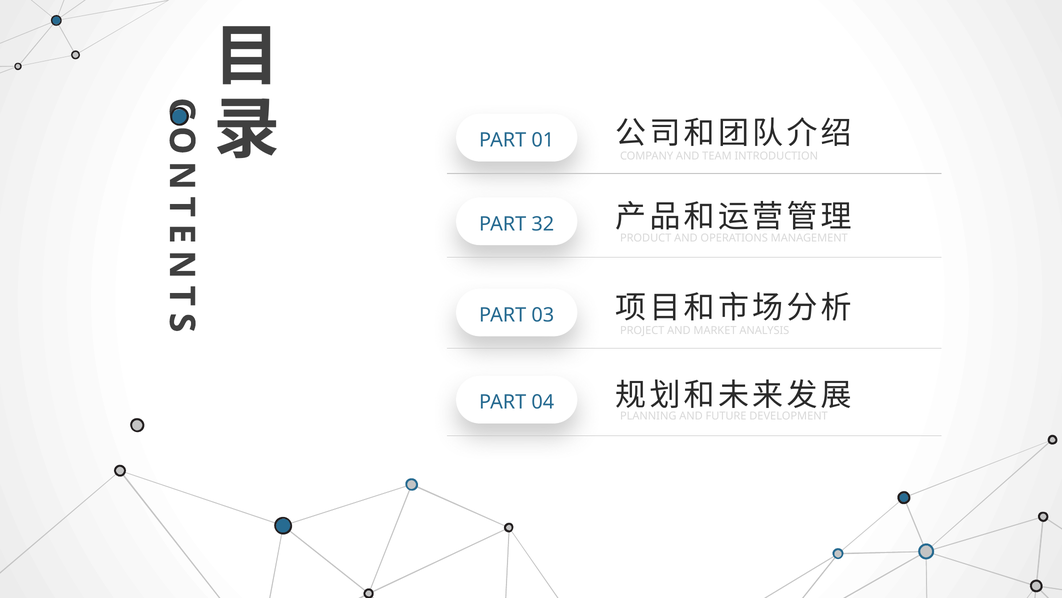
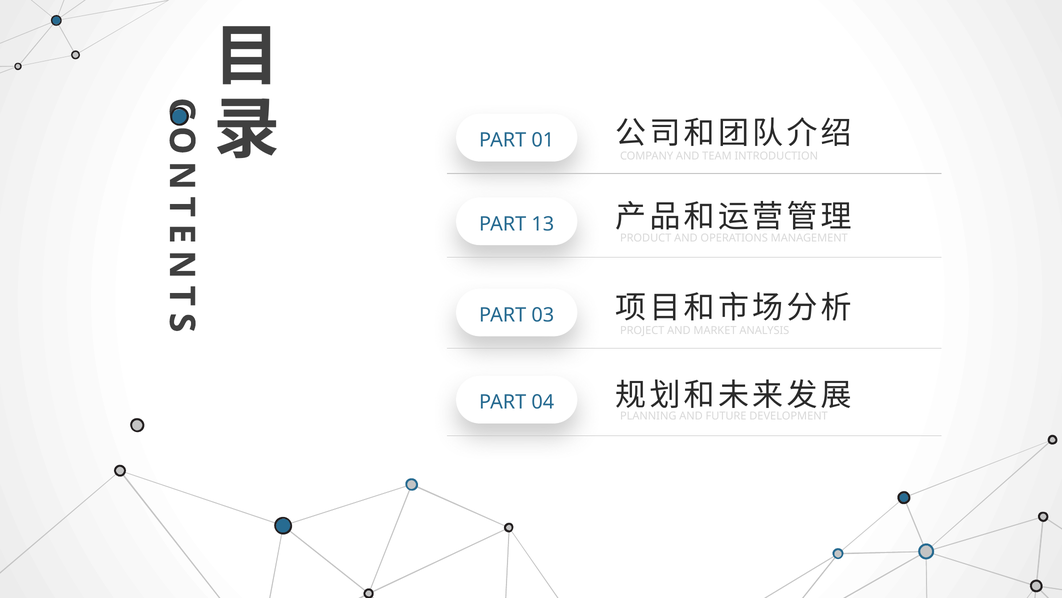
32: 32 -> 13 (543, 224)
